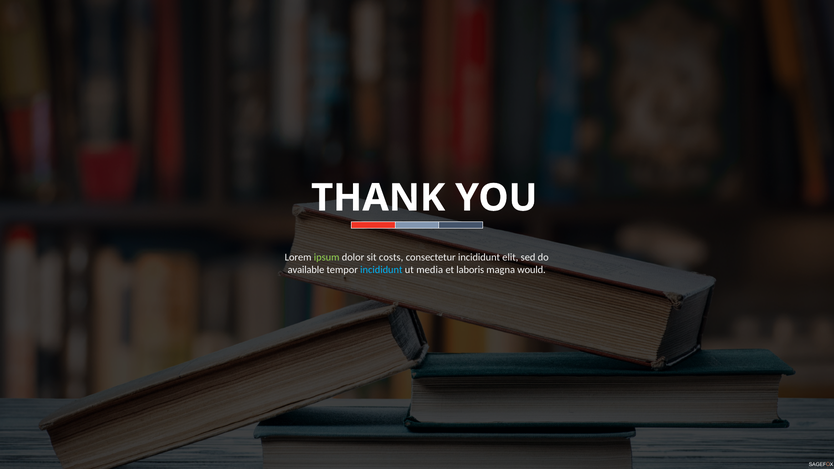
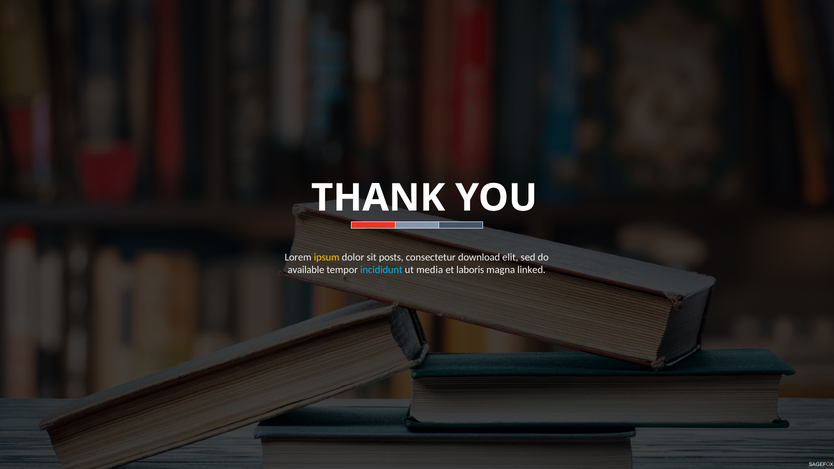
ipsum colour: light green -> yellow (327, 257)
costs: costs -> posts (391, 257)
consectetur incididunt: incididunt -> download (479, 257)
would: would -> linked (531, 270)
